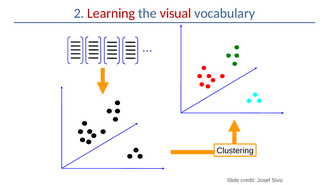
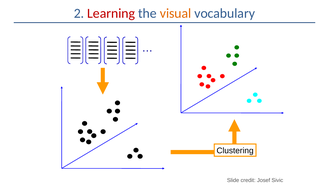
visual colour: red -> orange (176, 13)
